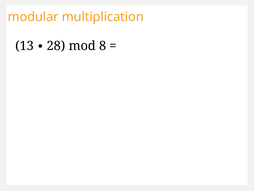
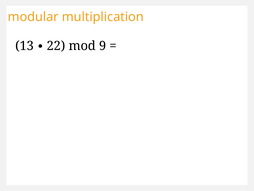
8: 8 -> 9 (103, 46)
28: 28 -> 22 (56, 46)
